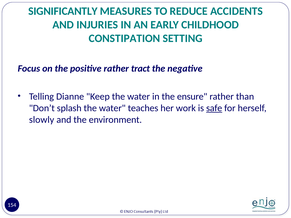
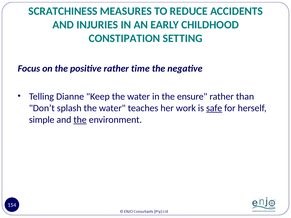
SIGNIFICANTLY: SIGNIFICANTLY -> SCRATCHINESS (63, 11)
tract: tract -> time (140, 69)
slowly: slowly -> simple (42, 120)
the underline: none -> present (80, 120)
